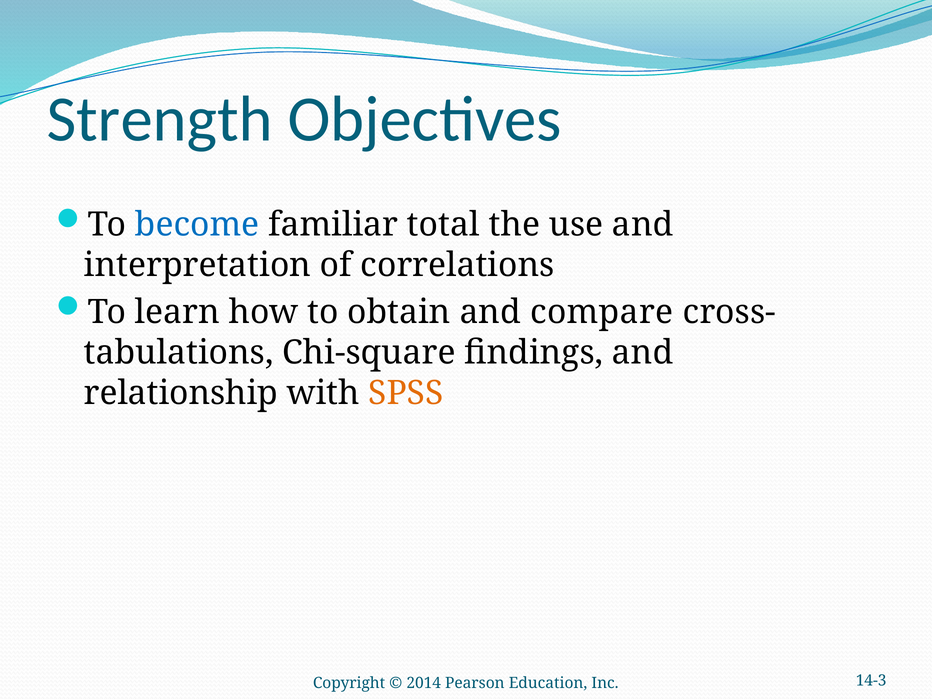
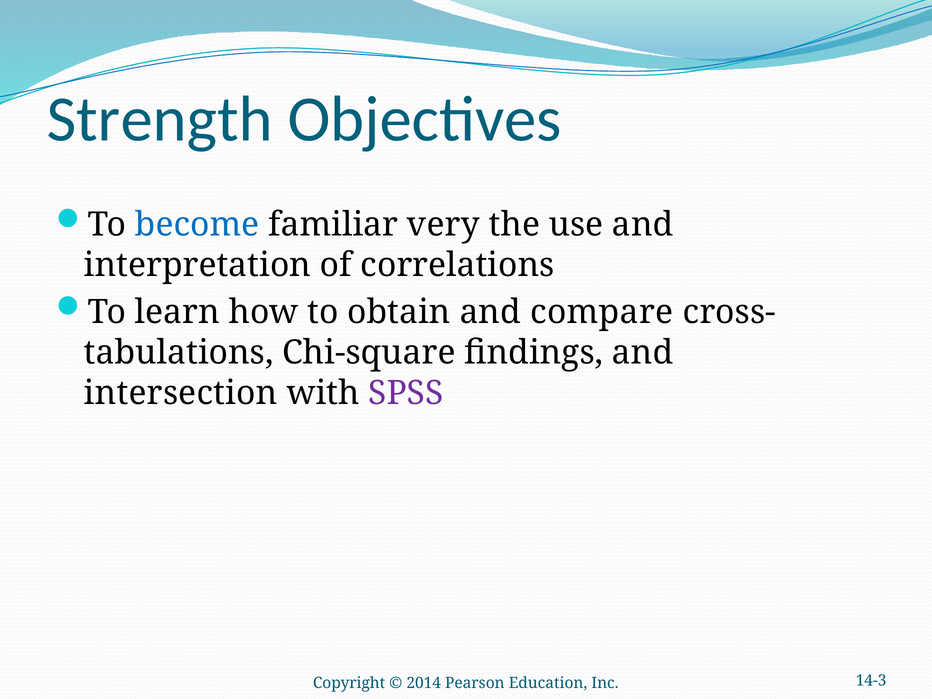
total: total -> very (443, 225)
relationship: relationship -> intersection (181, 393)
SPSS colour: orange -> purple (406, 393)
